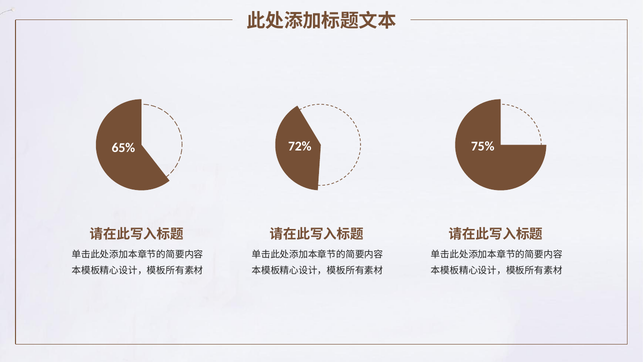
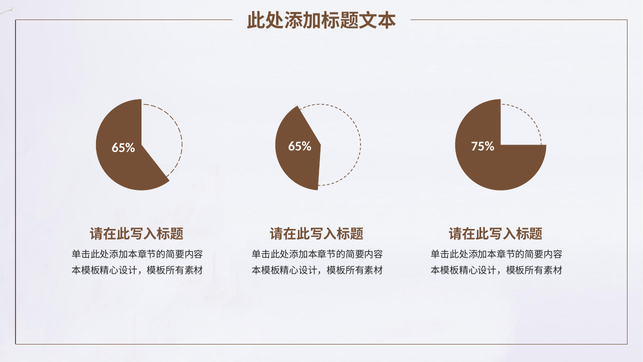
65% 72%: 72% -> 65% (300, 146)
